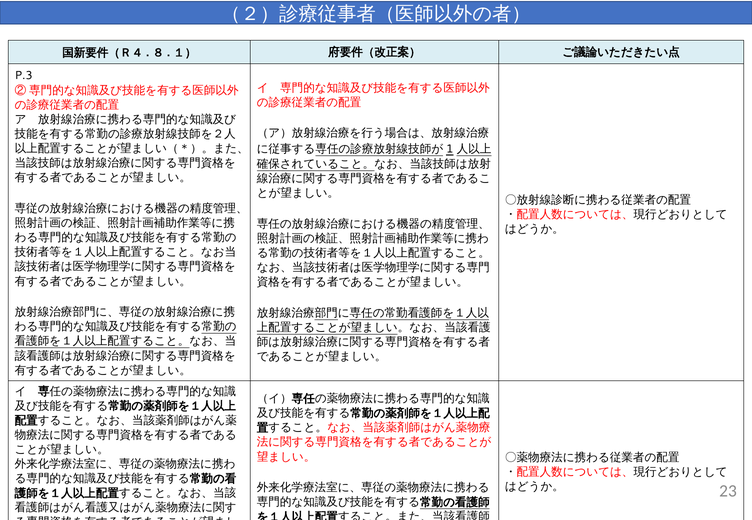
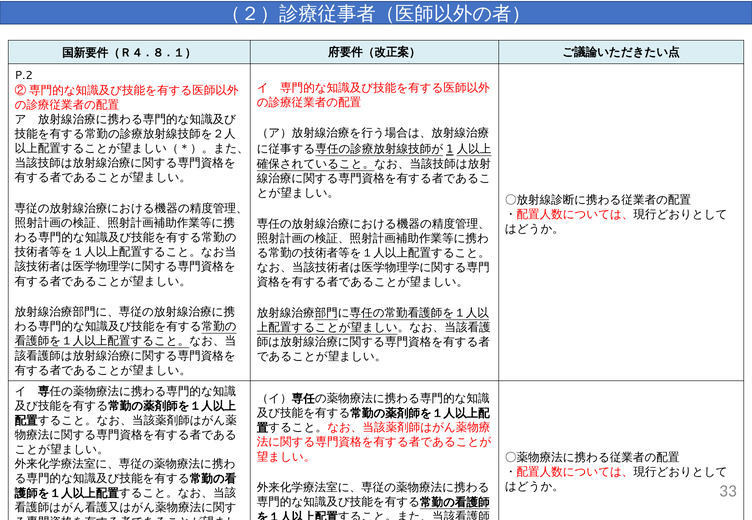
P.3: P.3 -> P.2 (24, 76)
23: 23 -> 33 (728, 492)
